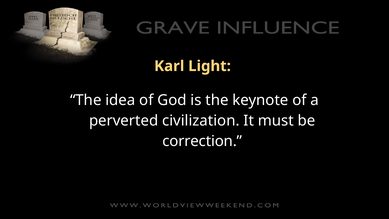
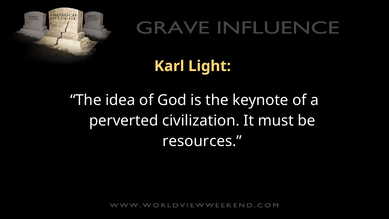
correction: correction -> resources (202, 141)
